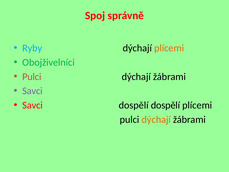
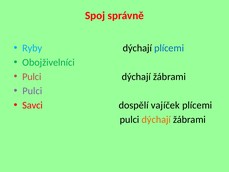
plícemi colour: orange -> blue (169, 48)
Savci: Savci -> Pulci (32, 91)
dospělí dospělí: dospělí -> vajíček (165, 105)
